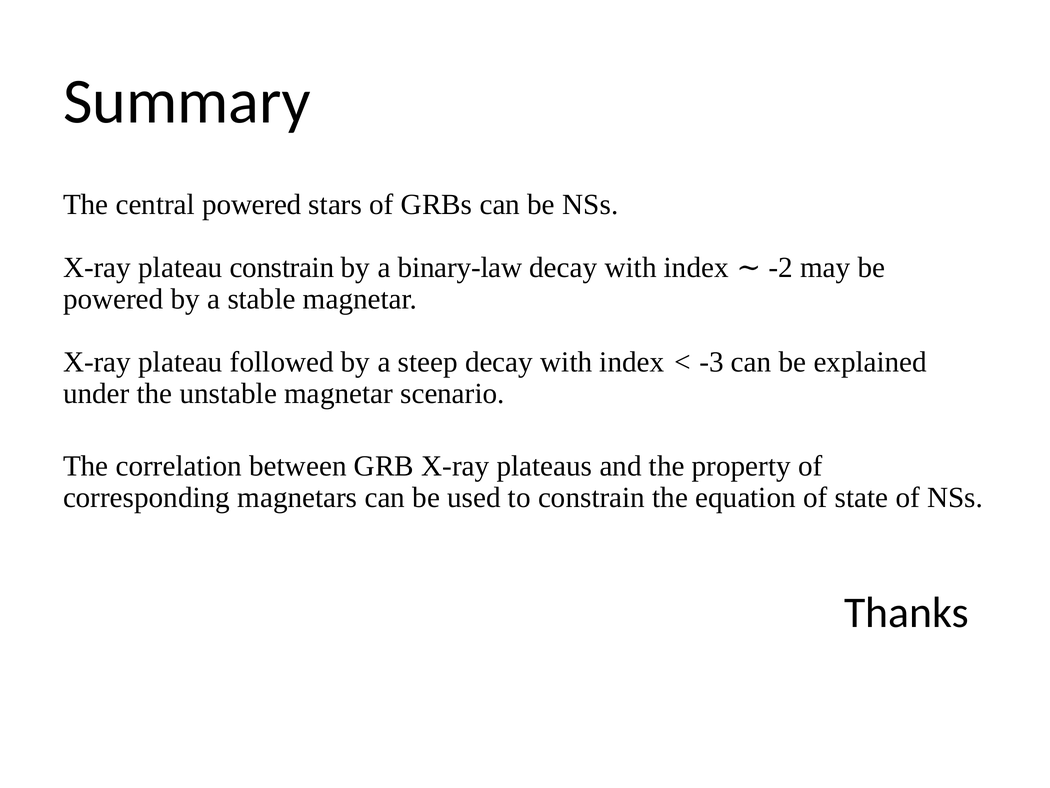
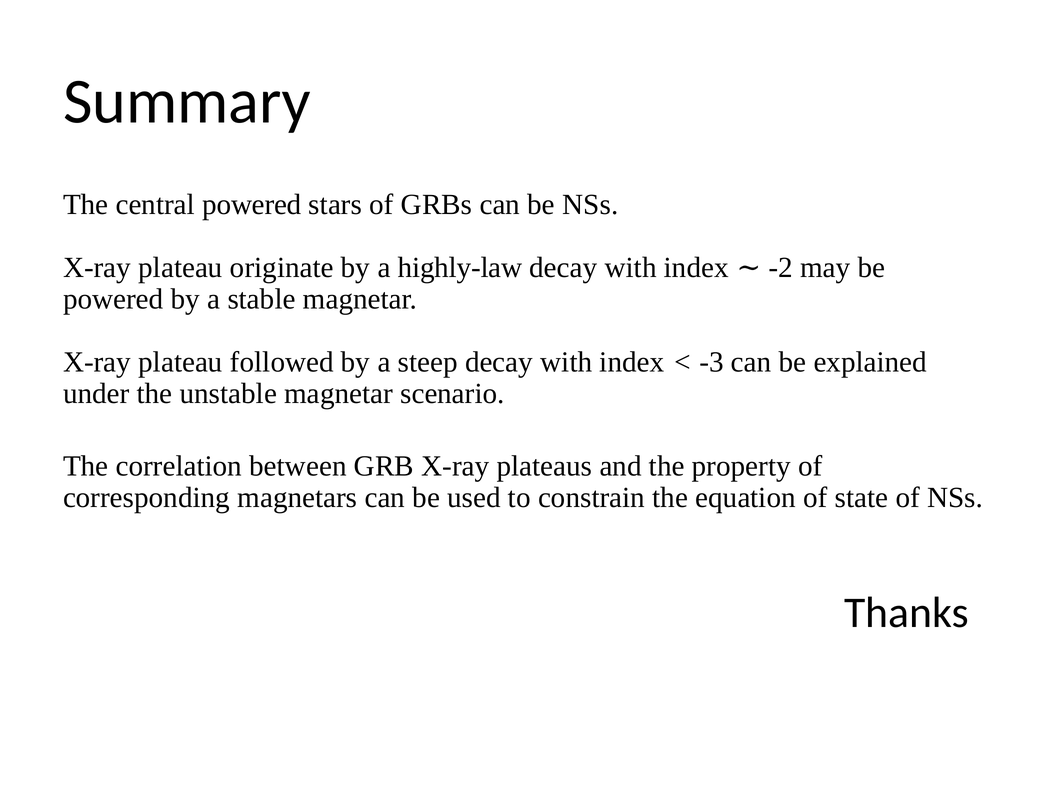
plateau constrain: constrain -> originate (282, 268)
binary-law: binary-law -> highly-law (460, 268)
